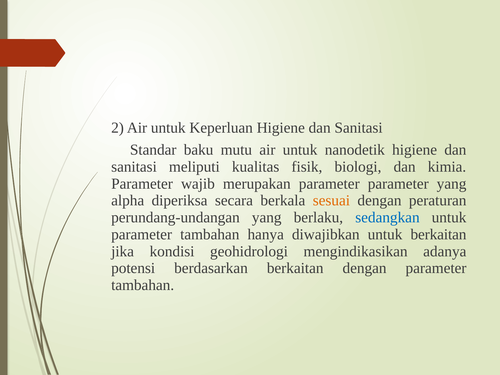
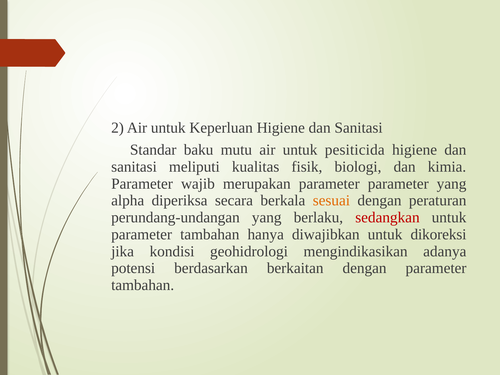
nanodetik: nanodetik -> pesiticida (355, 150)
sedangkan colour: blue -> red (387, 217)
untuk berkaitan: berkaitan -> dikoreksi (438, 234)
